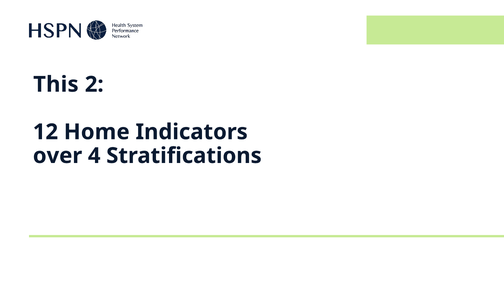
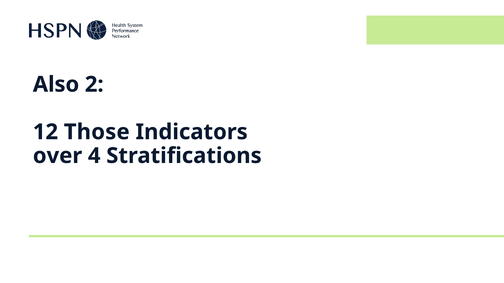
This: This -> Also (56, 85)
Home: Home -> Those (97, 132)
